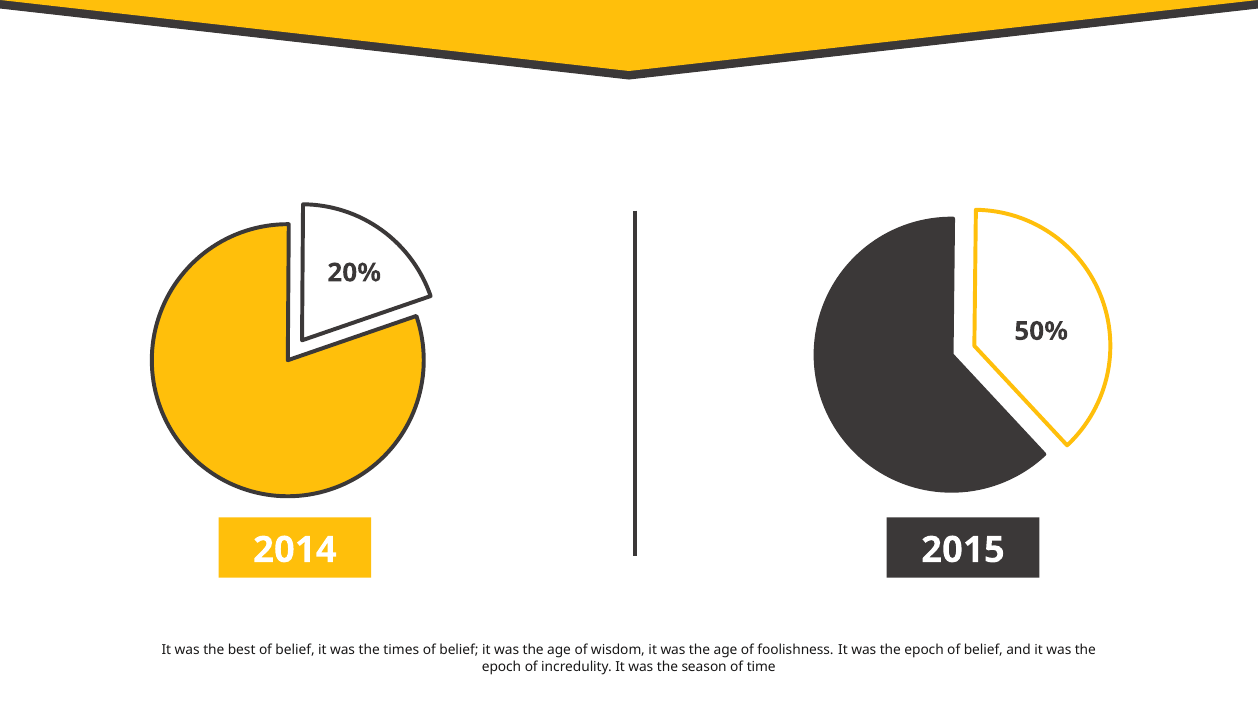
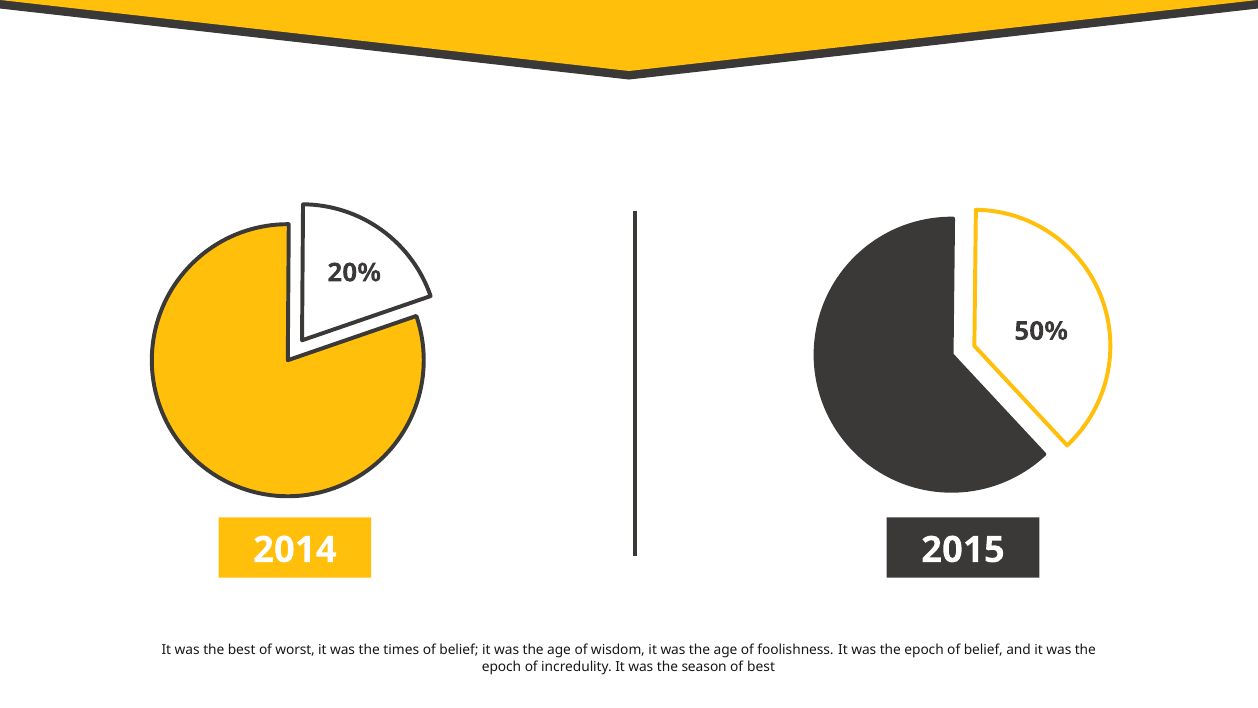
best of belief: belief -> worst (295, 650)
of time: time -> best (761, 666)
